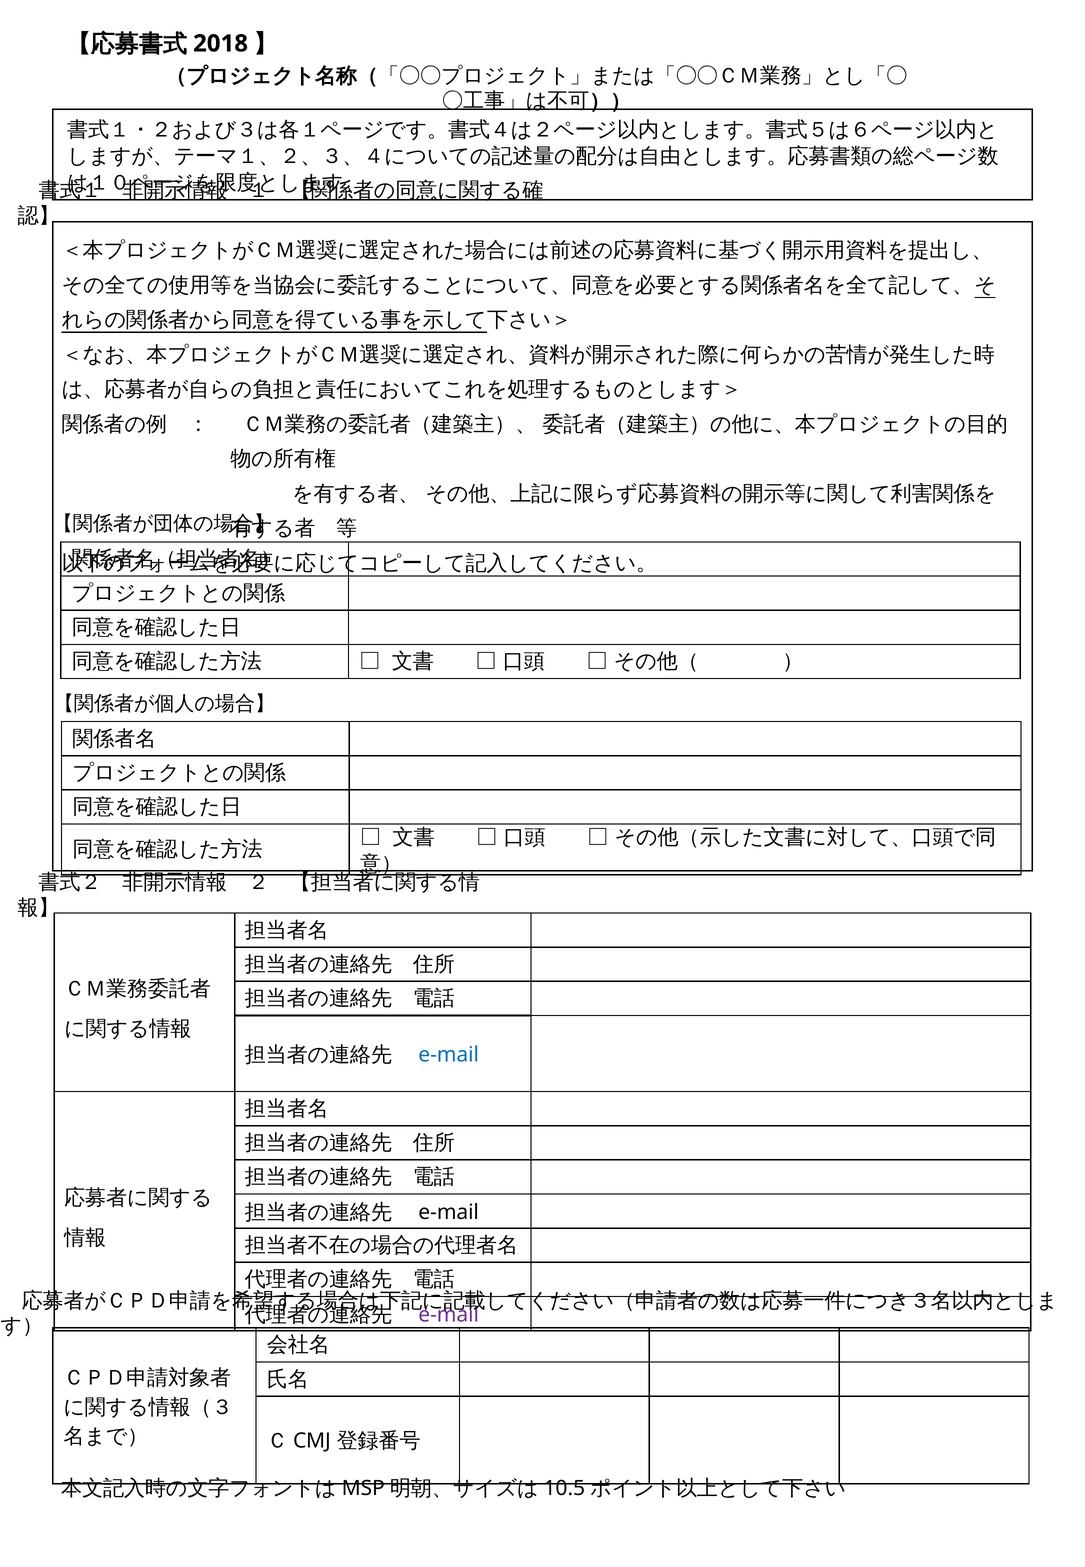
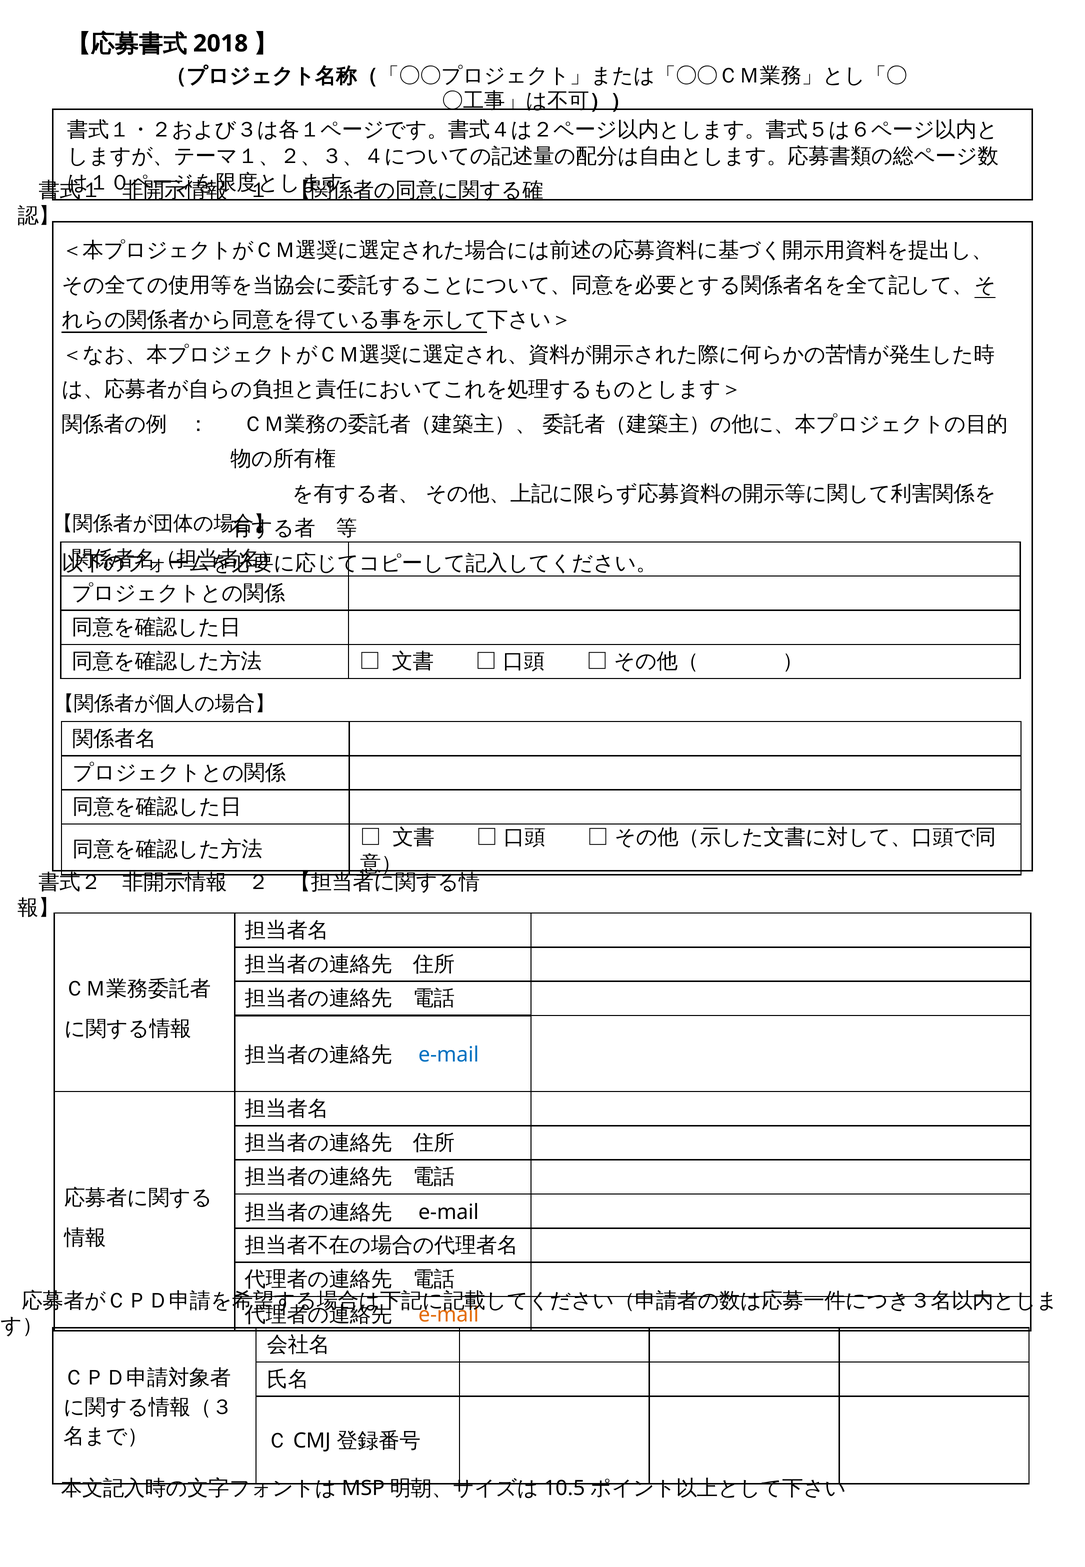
e-mail colour: purple -> orange (449, 1315)
